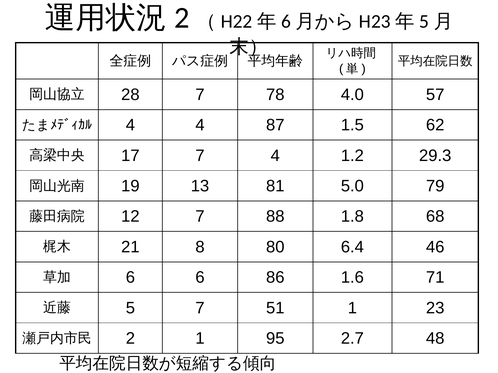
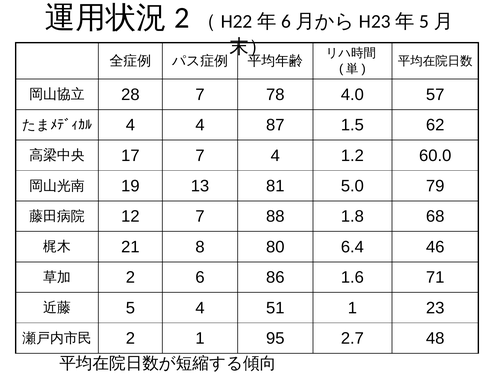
29.3: 29.3 -> 60.0 (435, 156)
6: 6 -> 2 (130, 278)
5 7: 7 -> 4 (200, 308)
